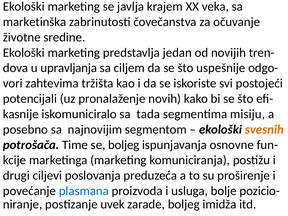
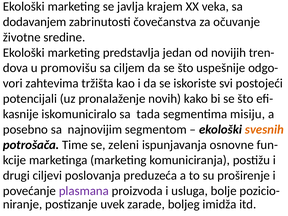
marketinška: marketinška -> dodavanjem (35, 22)
upravljanja: upravljanja -> promovišu (69, 68)
se boljeg: boljeg -> zeleni (124, 145)
plasmana colour: blue -> purple (84, 191)
